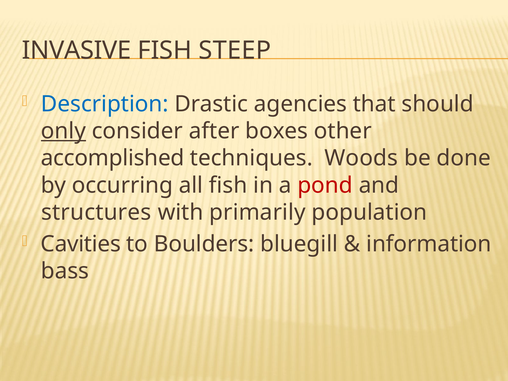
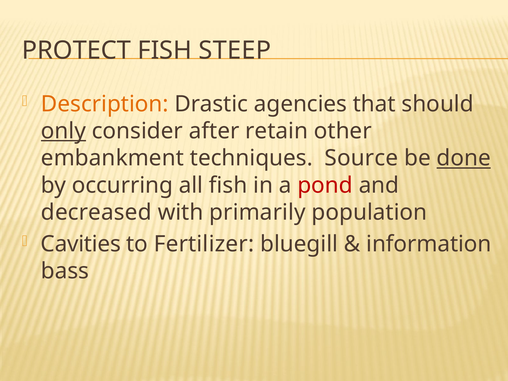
INVASIVE: INVASIVE -> PROTECT (76, 50)
Description colour: blue -> orange (105, 104)
boxes: boxes -> retain (277, 131)
accomplished: accomplished -> embankment (112, 158)
Woods: Woods -> Source (361, 158)
done underline: none -> present (464, 158)
structures: structures -> decreased (96, 212)
Boulders: Boulders -> Fertilizer (204, 244)
